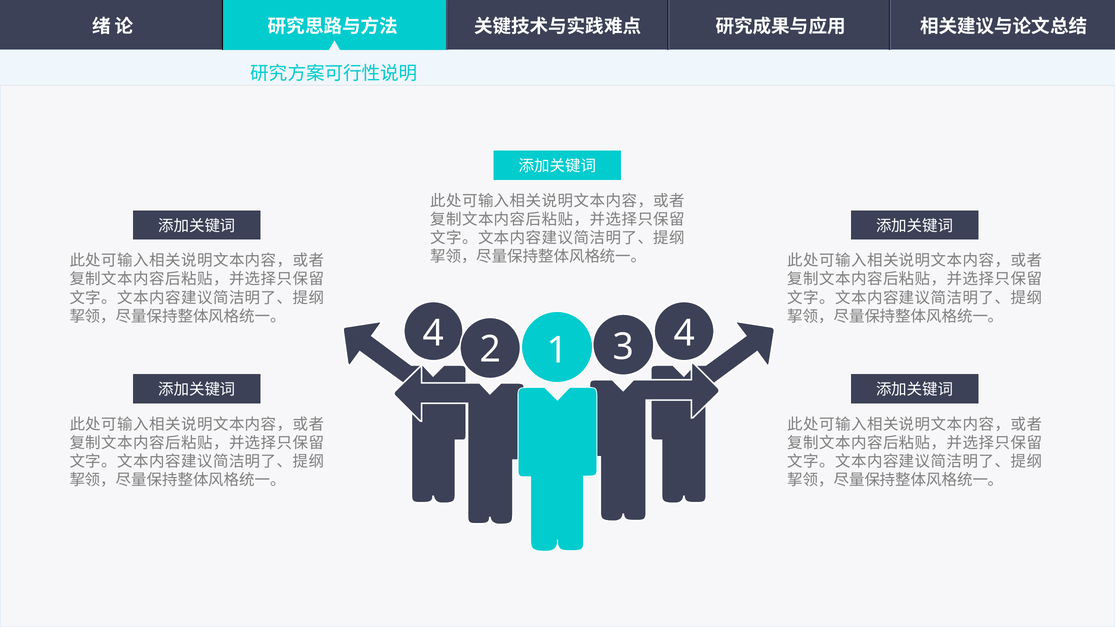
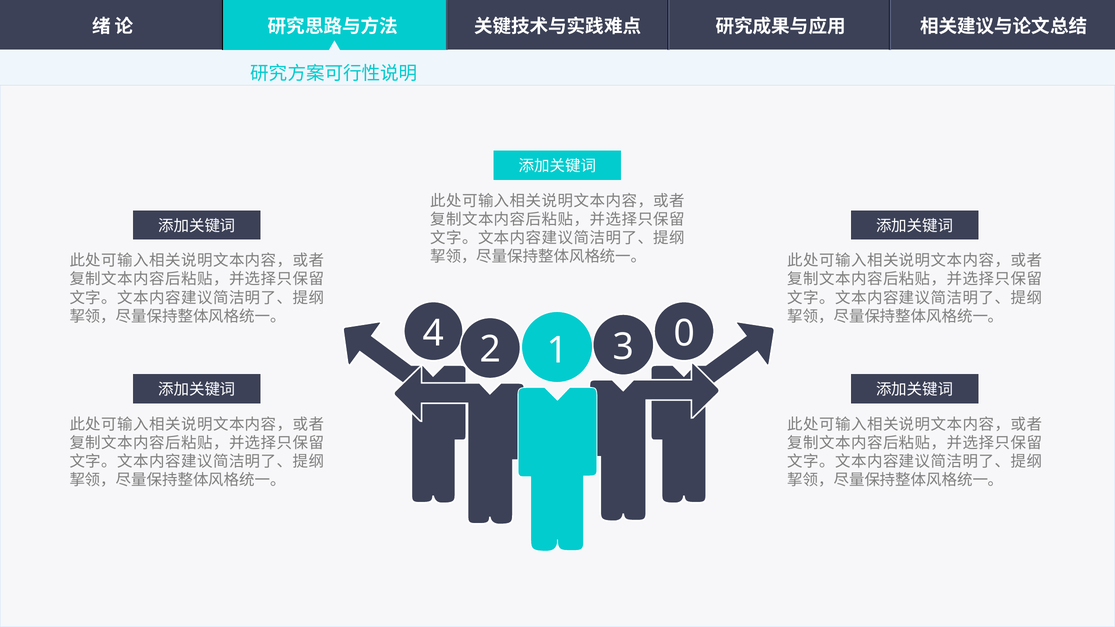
4 4: 4 -> 0 (684, 333)
